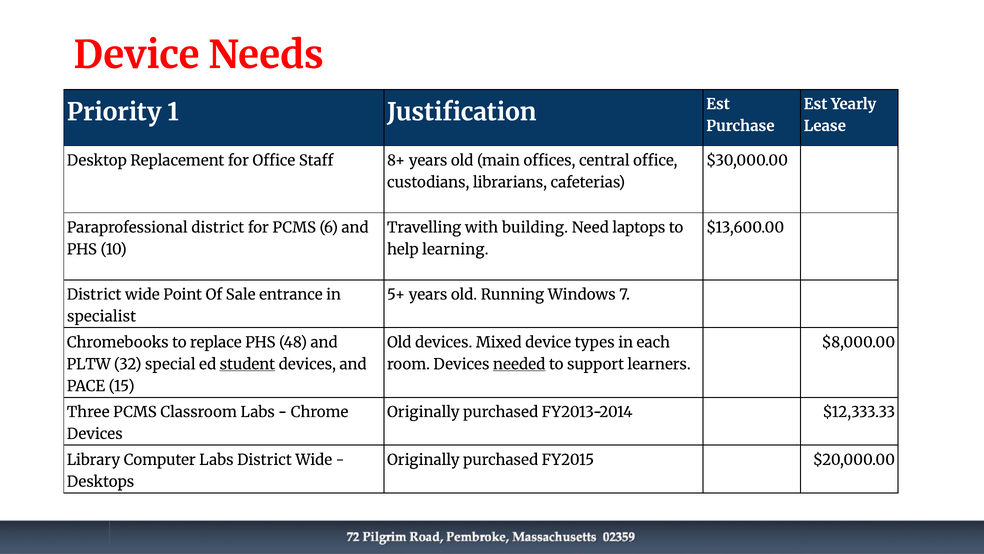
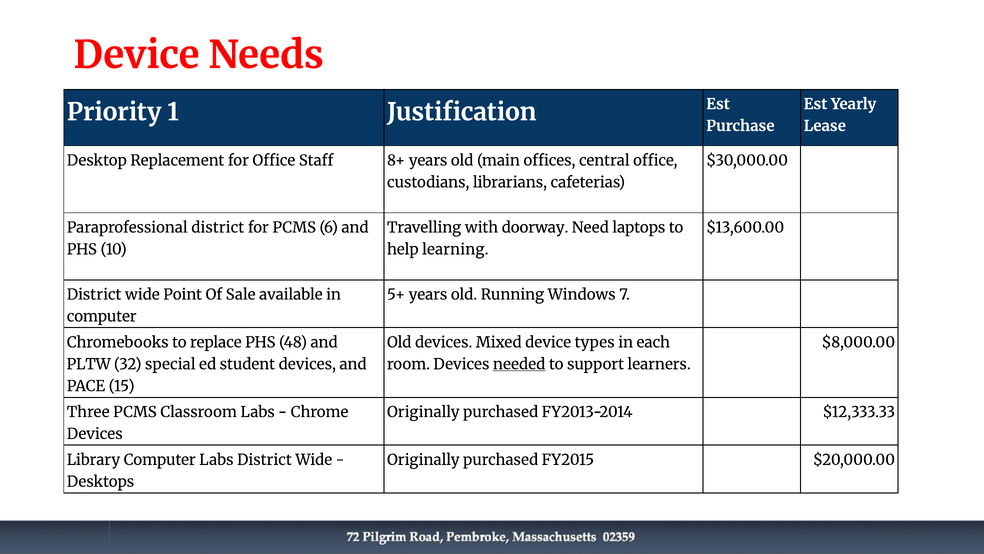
building: building -> doorway (535, 227)
entrance: entrance -> available (291, 294)
specialist: specialist -> computer (102, 316)
student underline: present -> none (247, 364)
